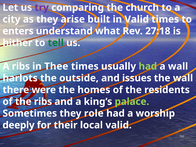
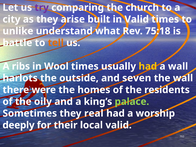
enters: enters -> unlike (18, 31)
27:18: 27:18 -> 75:18 (158, 31)
hither: hither -> battle (17, 43)
tell colour: green -> orange (56, 43)
Thee: Thee -> Wool (56, 66)
had colour: light green -> yellow (148, 66)
issues: issues -> seven (137, 78)
the ribs: ribs -> oily (43, 102)
role: role -> real (94, 113)
